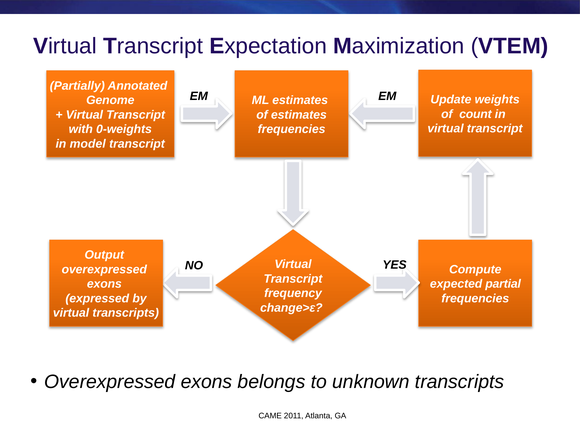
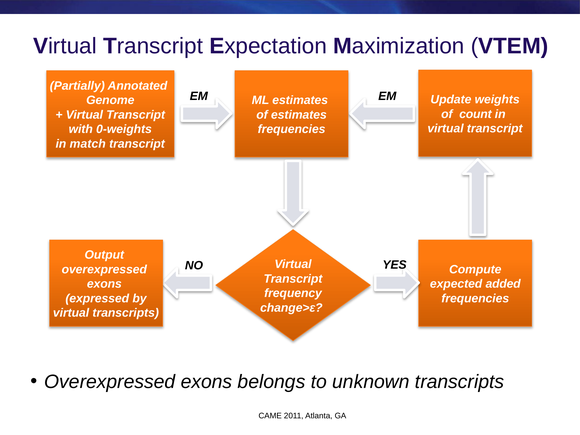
model: model -> match (88, 144)
partial: partial -> added (503, 284)
